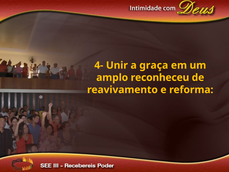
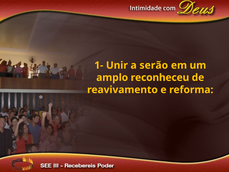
4-: 4- -> 1- (99, 65)
graça: graça -> serão (154, 65)
